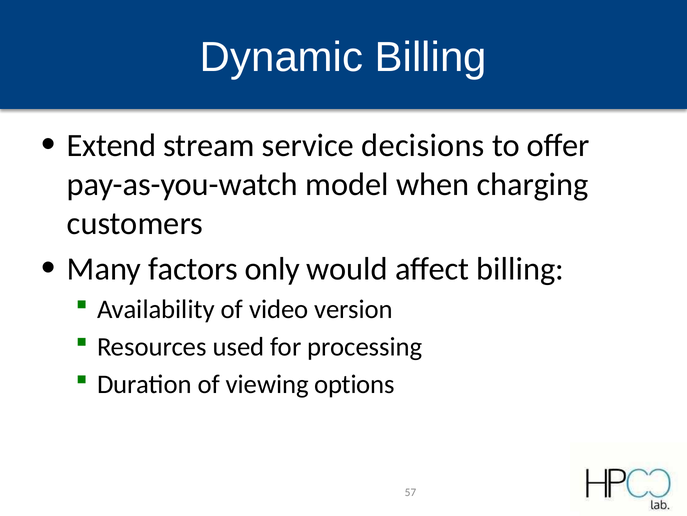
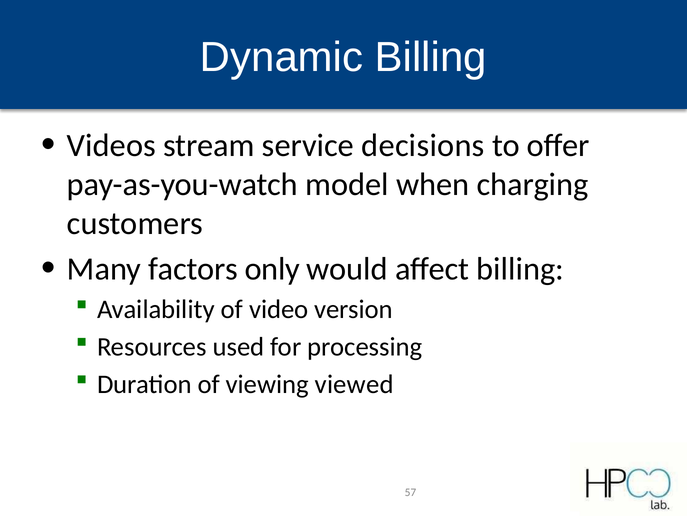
Extend: Extend -> Videos (111, 145)
options: options -> viewed (354, 384)
